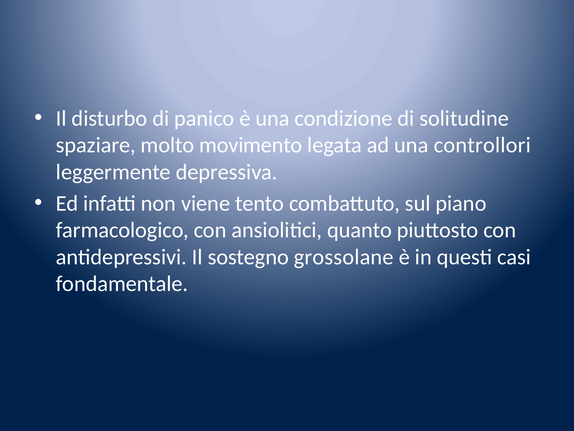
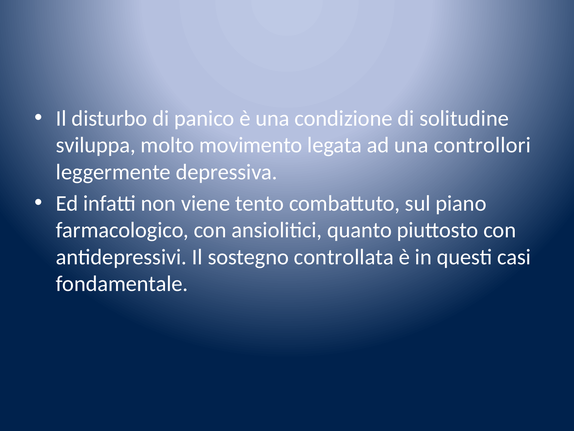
spaziare: spaziare -> sviluppa (96, 145)
grossolane: grossolane -> controllata (344, 257)
